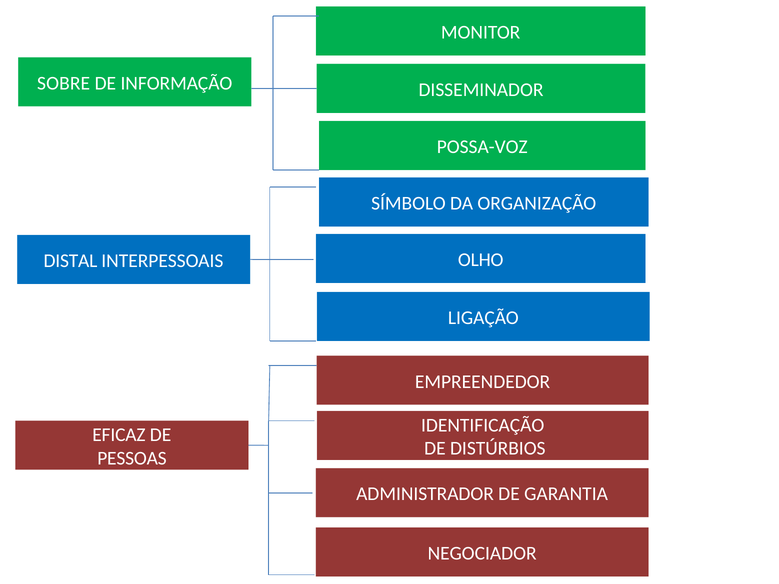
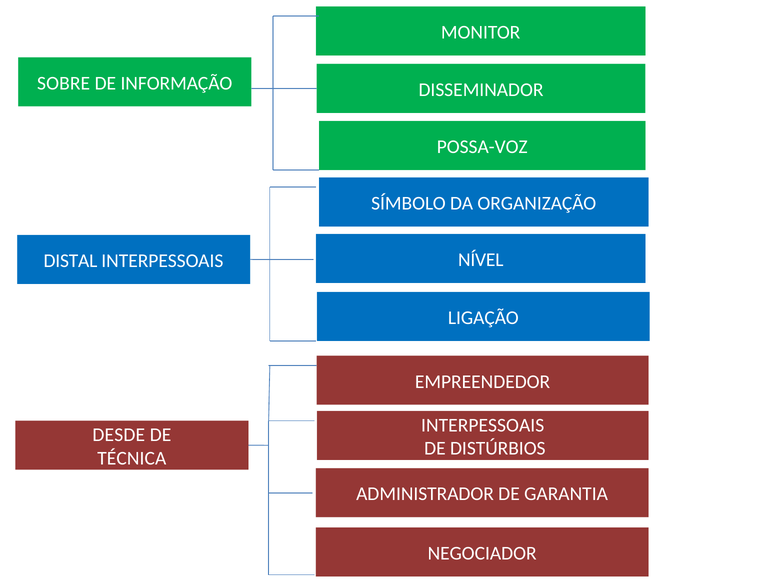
OLHO: OLHO -> NÍVEL (481, 260)
IDENTIFICAÇÃO: IDENTIFICAÇÃO -> INTERPESSOAIS (483, 425)
EFICAZ: EFICAZ -> DESDE (119, 435)
PESSOAS: PESSOAS -> TÉCNICA (132, 458)
